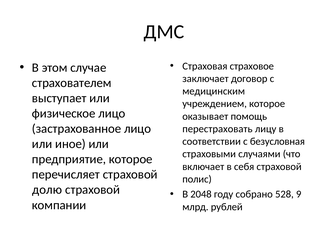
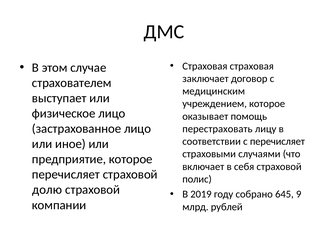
Страховая страховое: страховое -> страховая (252, 66)
с безусловная: безусловная -> перечисляет (277, 141)
2048: 2048 -> 2019 (201, 194)
528: 528 -> 645 (284, 194)
